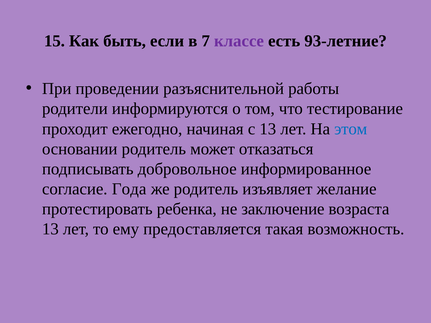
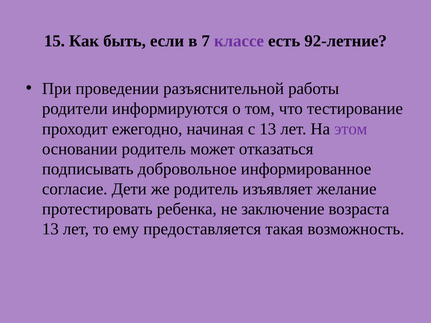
93-летние: 93-летние -> 92-летние (346, 41)
этом colour: blue -> purple (351, 129)
Года: Года -> Дети (129, 189)
